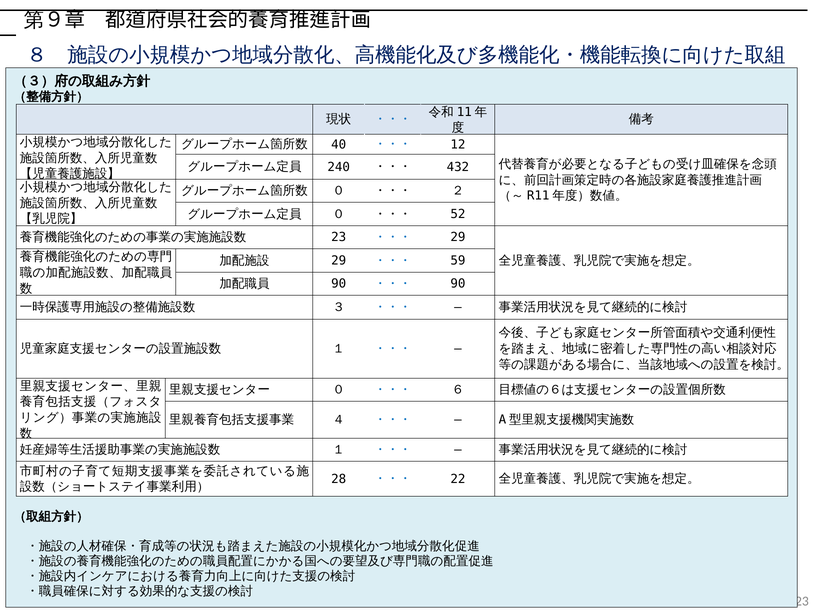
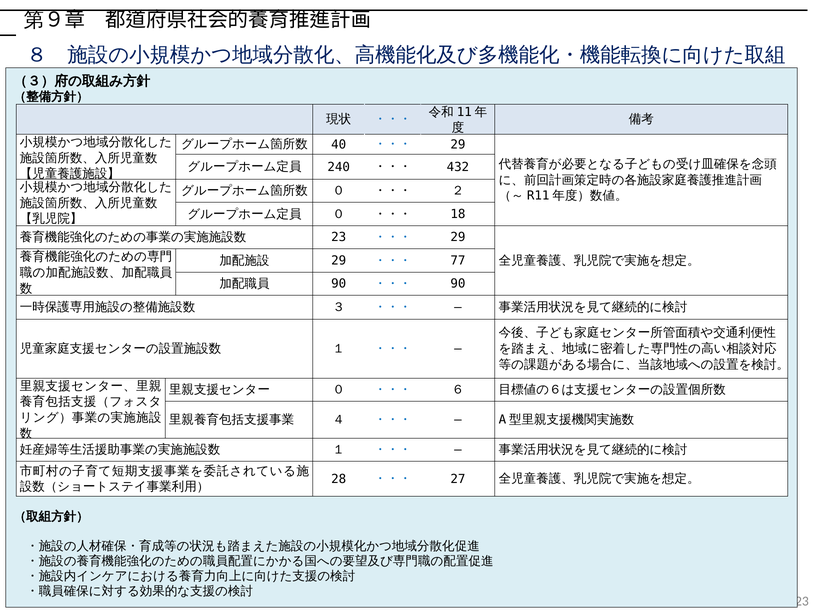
12: 12 -> 29 (458, 144)
52: 52 -> 18 (458, 214)
59: 59 -> 77 (458, 261)
22: 22 -> 27 (458, 479)
